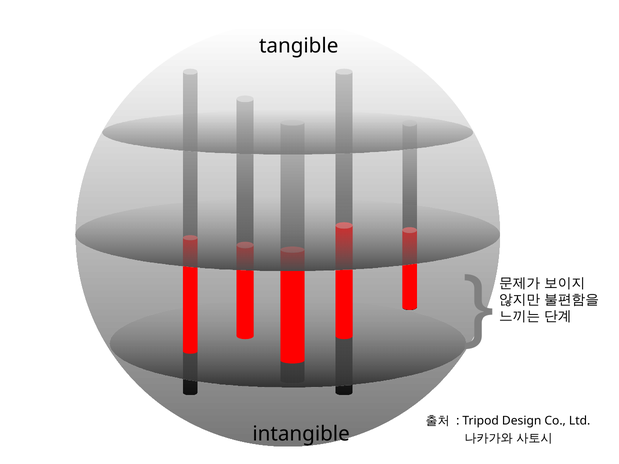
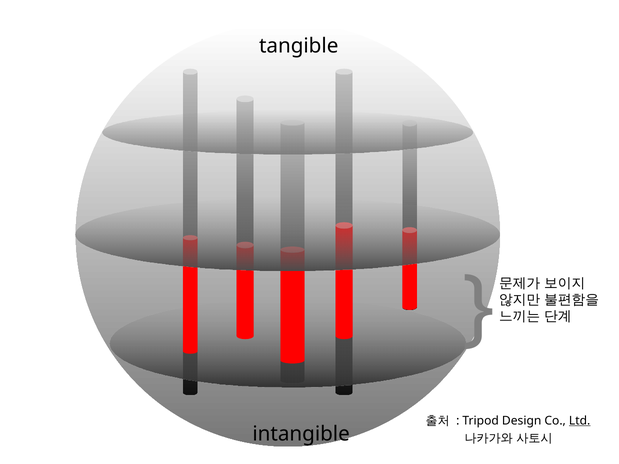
Ltd underline: none -> present (580, 421)
